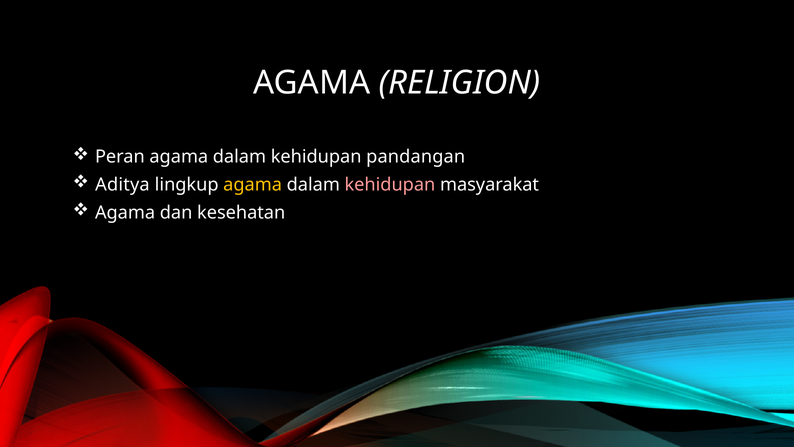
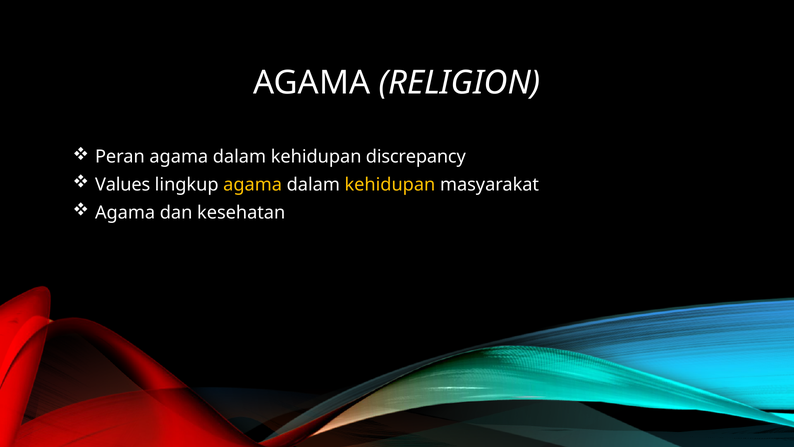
pandangan: pandangan -> discrepancy (416, 157)
Aditya: Aditya -> Values (123, 184)
kehidupan colour: pink -> yellow (390, 184)
